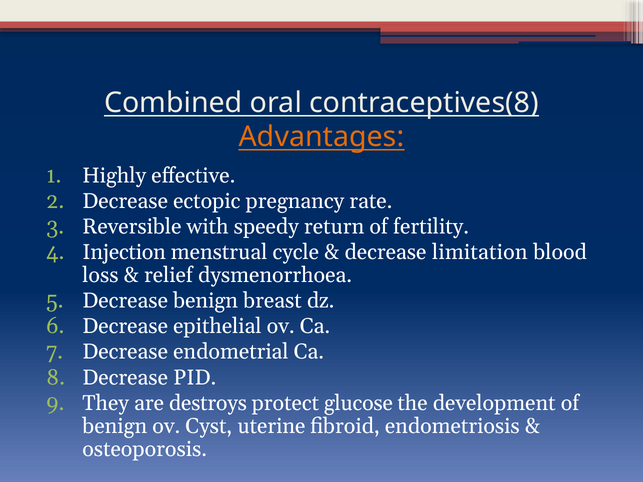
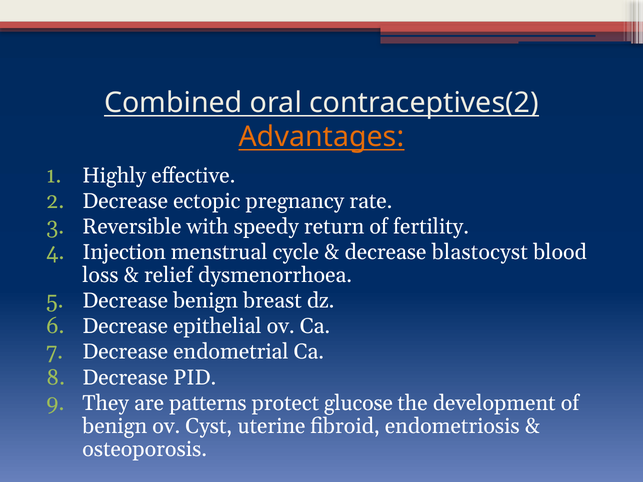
contraceptives(8: contraceptives(8 -> contraceptives(2 (424, 103)
limitation: limitation -> blastocyst (480, 252)
destroys: destroys -> patterns (208, 403)
